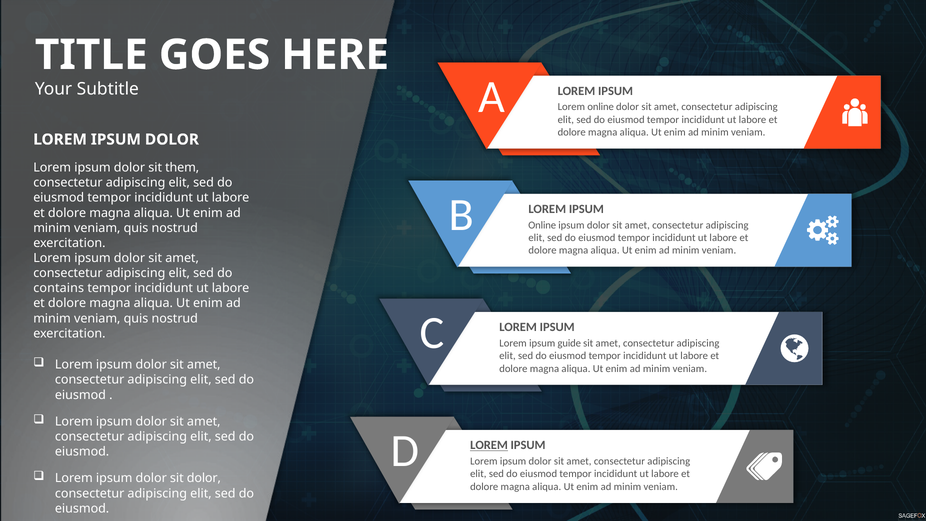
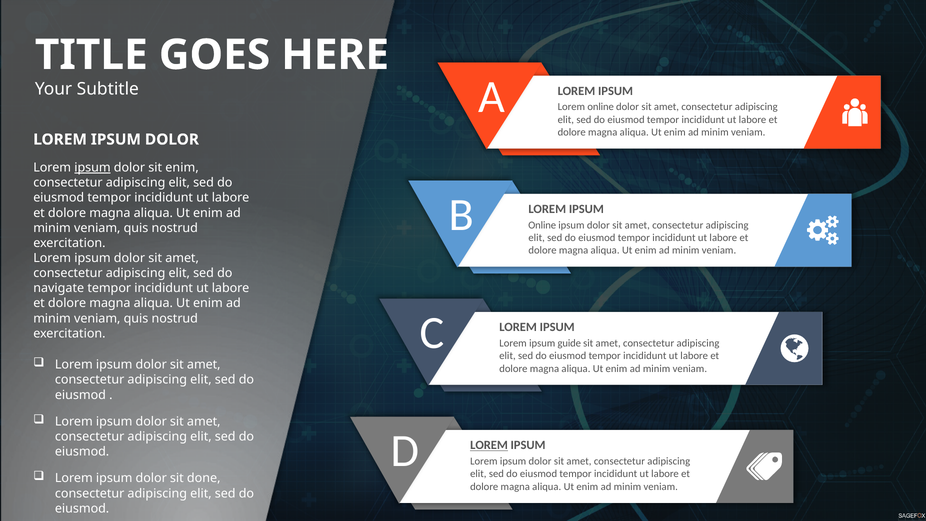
ipsum underline: none -> present (92, 168)
sit them: them -> enim (182, 168)
contains: contains -> navigate (59, 288)
sit dolor: dolor -> done (204, 478)
